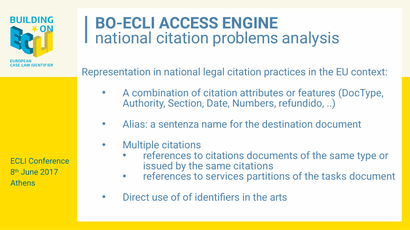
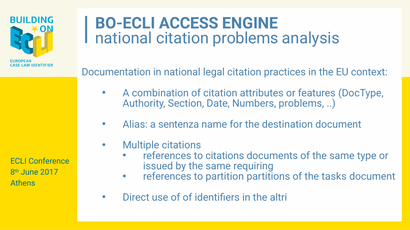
Representation: Representation -> Documentation (116, 72)
Numbers refundido: refundido -> problems (301, 104)
same citations: citations -> requiring (253, 167)
services: services -> partition (225, 177)
arts: arts -> altri (279, 198)
